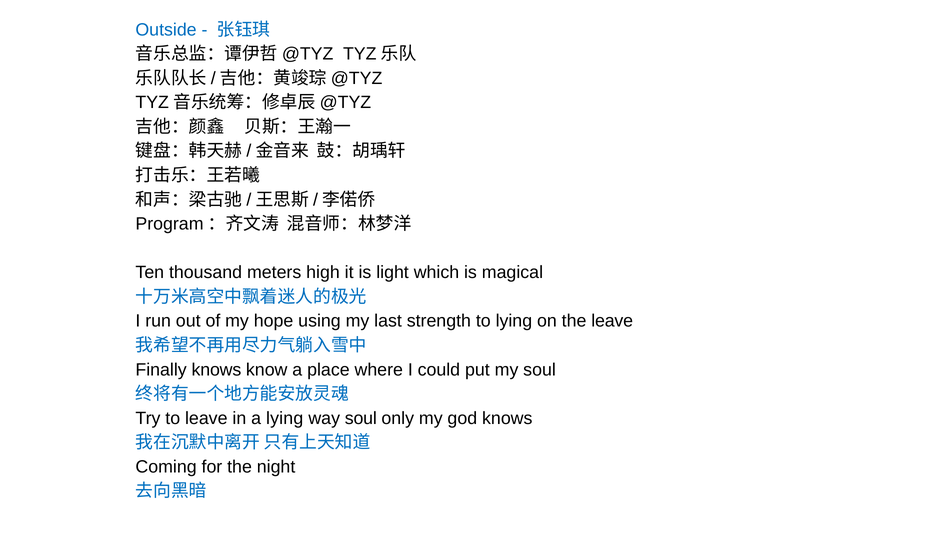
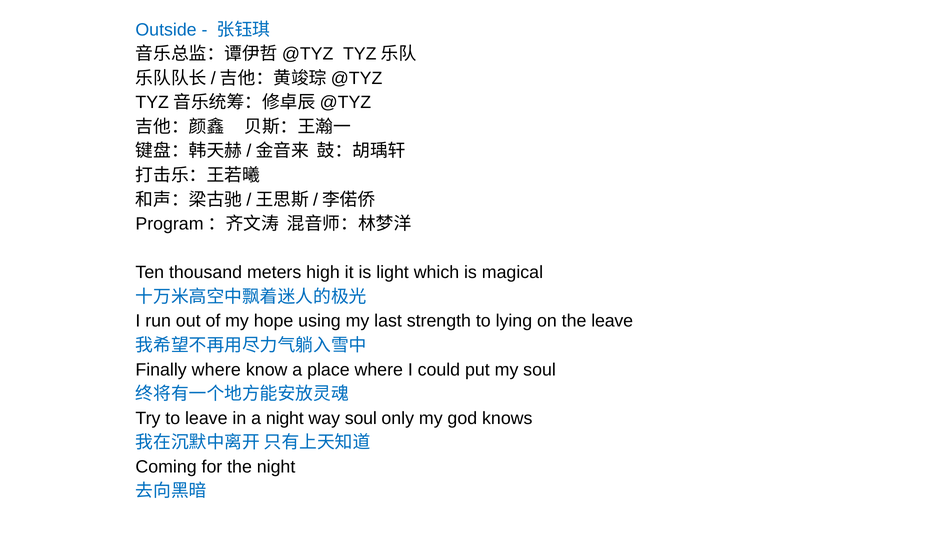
Finally knows: knows -> where (216, 370)
a lying: lying -> night (285, 418)
